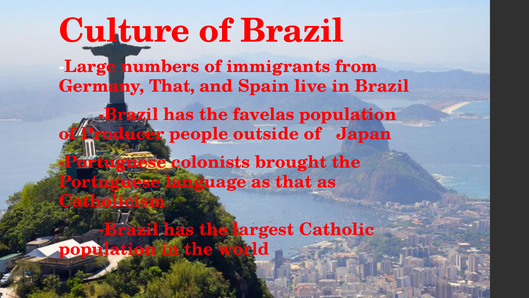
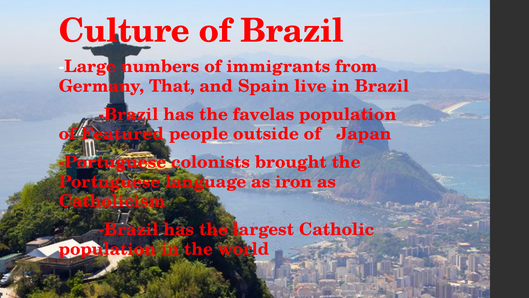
Producer: Producer -> Featured (122, 134)
as that: that -> iron (294, 182)
